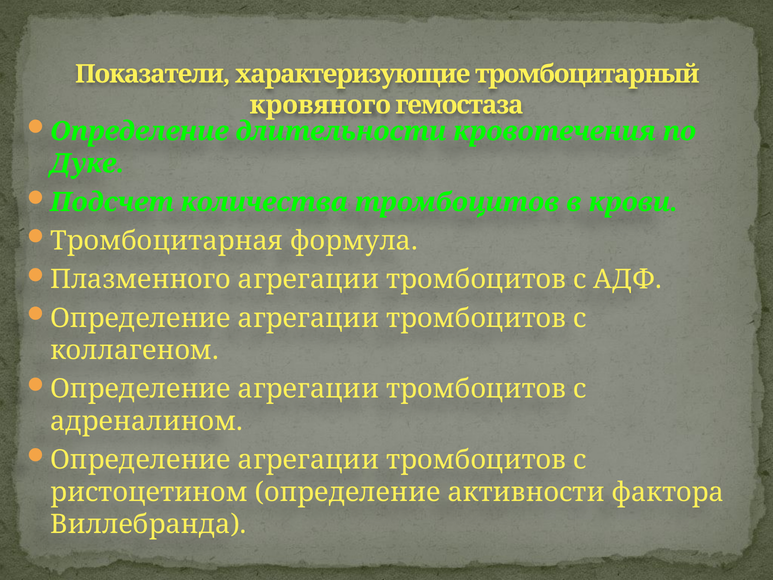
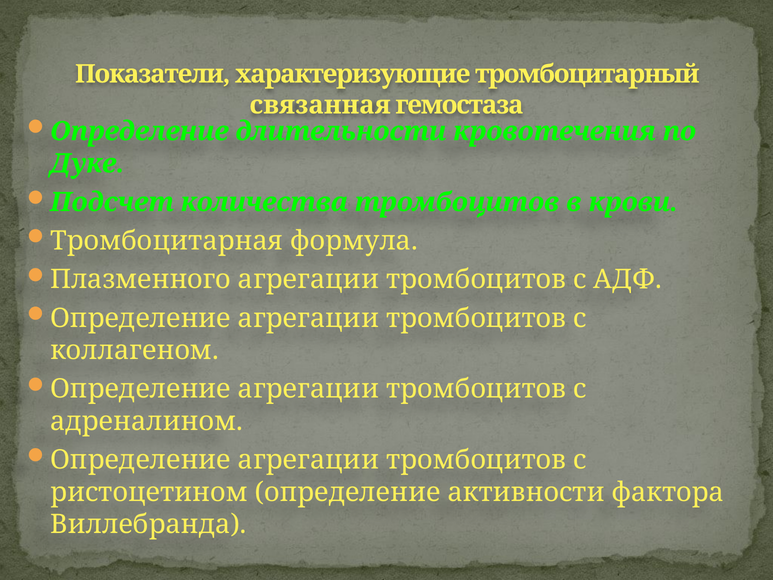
кровяного: кровяного -> связанная (320, 105)
